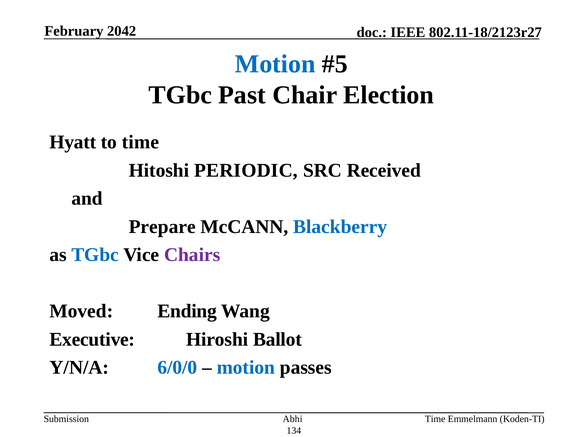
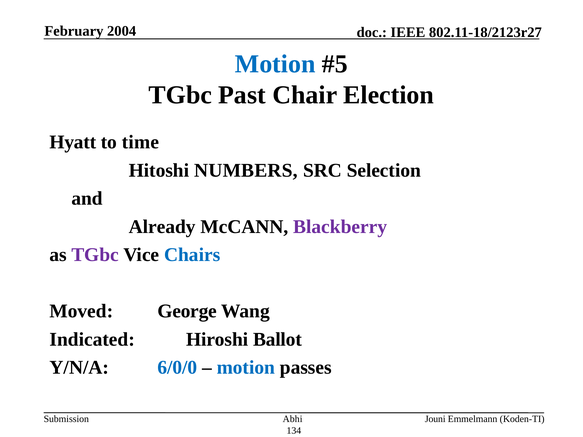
2042: 2042 -> 2004 (122, 31)
PERIODIC: PERIODIC -> NUMBERS (246, 170)
Received: Received -> Selection (384, 170)
Prepare: Prepare -> Already (162, 227)
Blackberry colour: blue -> purple (340, 227)
TGbc colour: blue -> purple (95, 255)
Chairs colour: purple -> blue (192, 255)
Ending: Ending -> George (187, 311)
Executive: Executive -> Indicated (92, 340)
Time: Time -> Jouni (435, 419)
